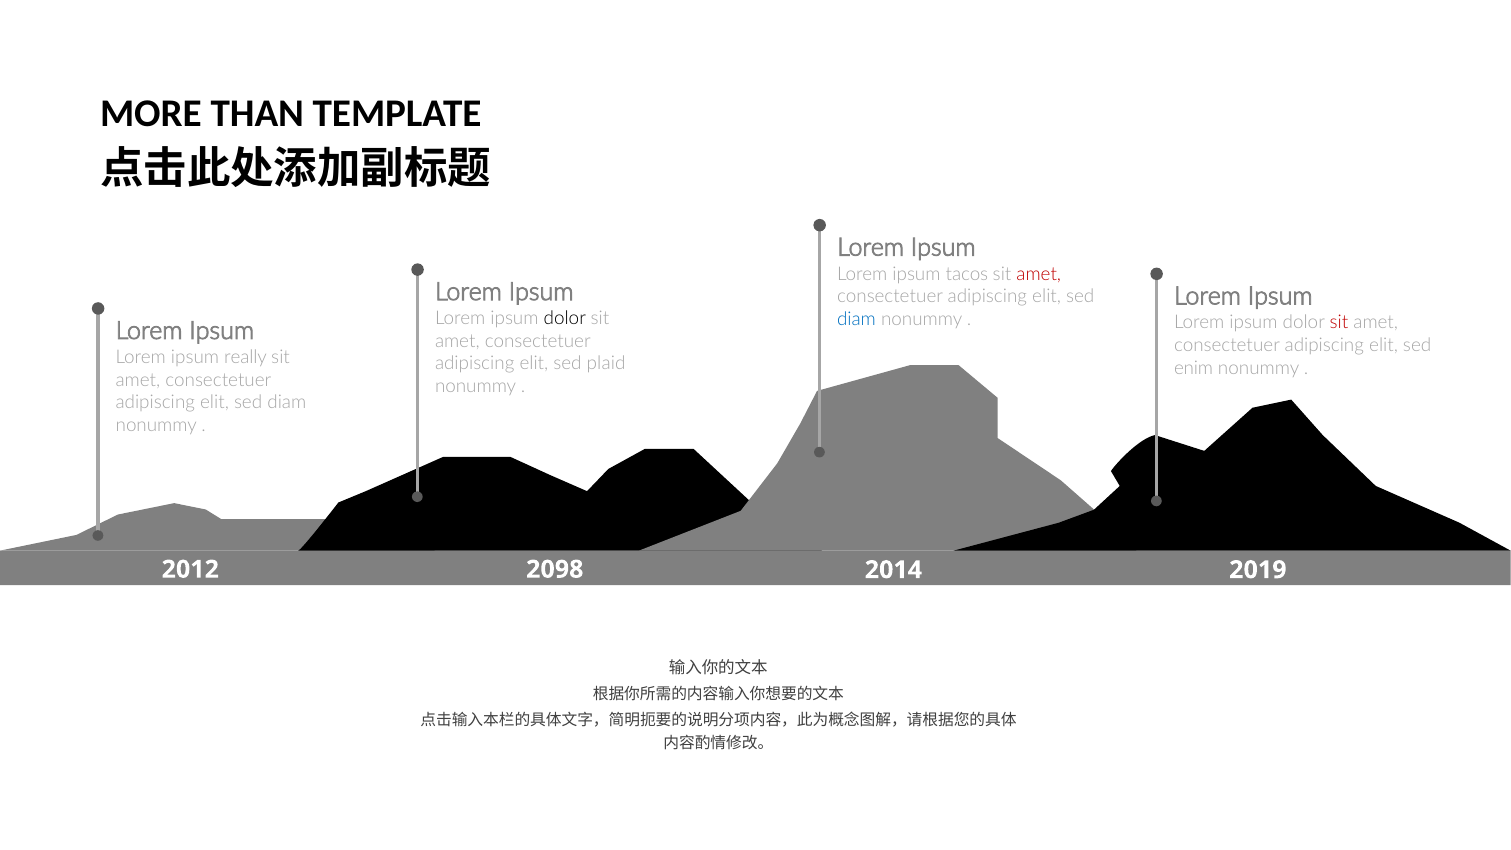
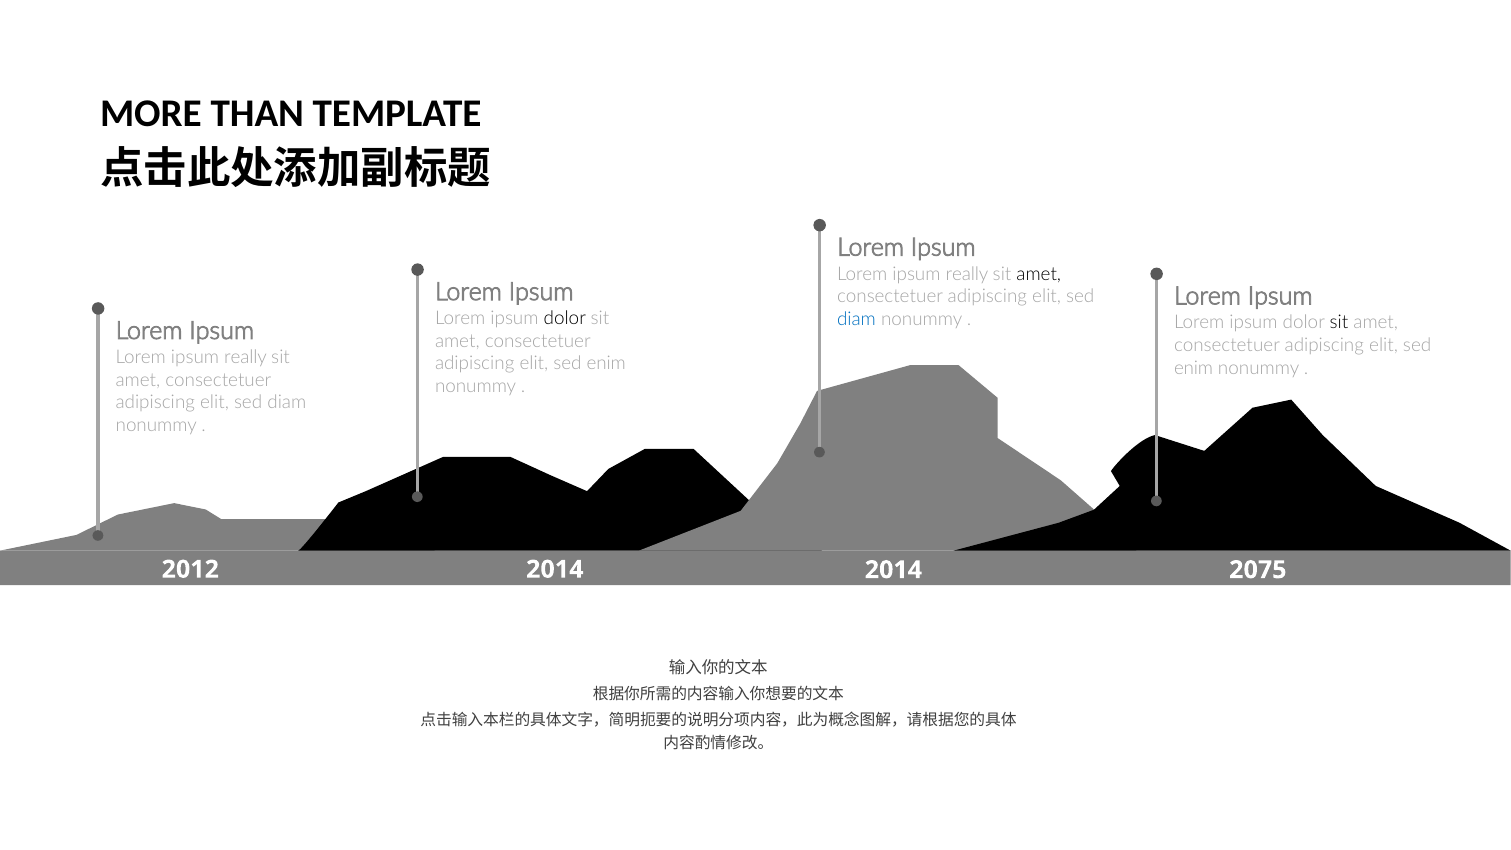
tacos: tacos -> really (967, 274)
amet colour: red -> black (1039, 274)
sit colour: red -> black (1339, 323)
plaid: plaid -> enim (606, 364)
2012 2098: 2098 -> 2014 (555, 569)
2019: 2019 -> 2075 (1258, 570)
